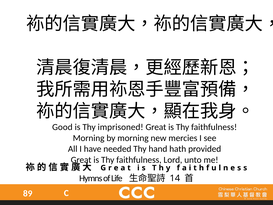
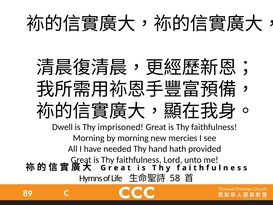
Good: Good -> Dwell (62, 127)
14: 14 -> 58 (175, 178)
